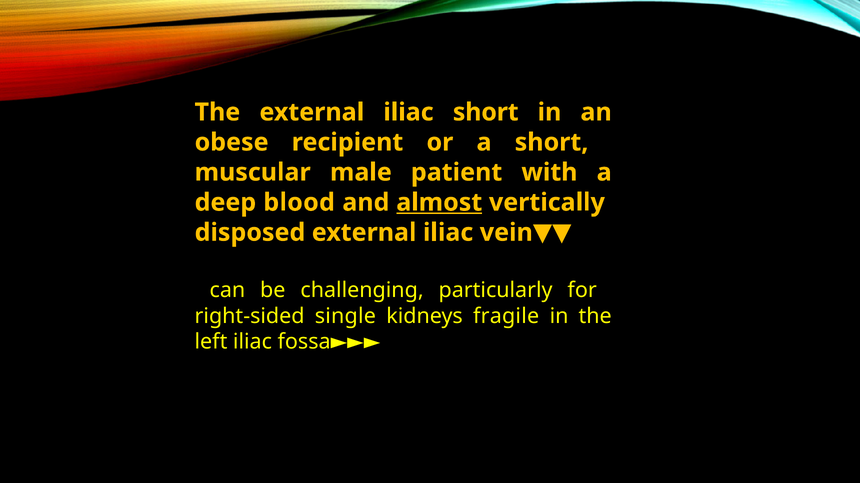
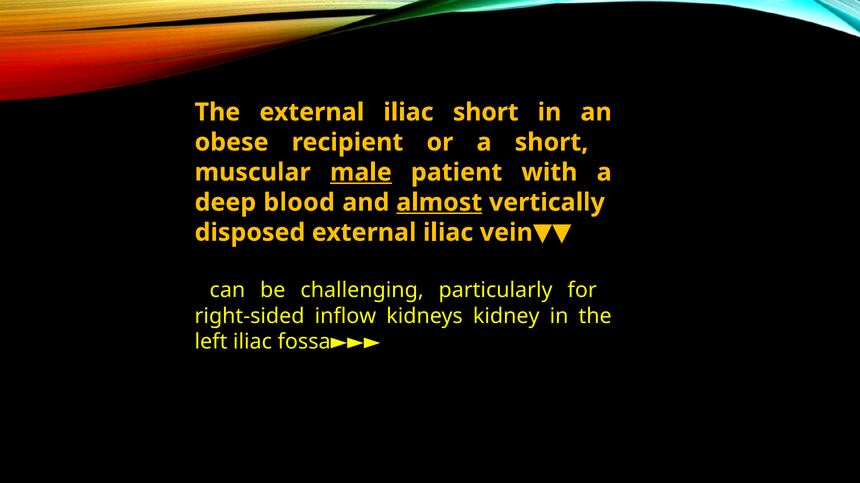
male underline: none -> present (361, 173)
single: single -> inflow (345, 316)
fragile: fragile -> kidney (506, 316)
